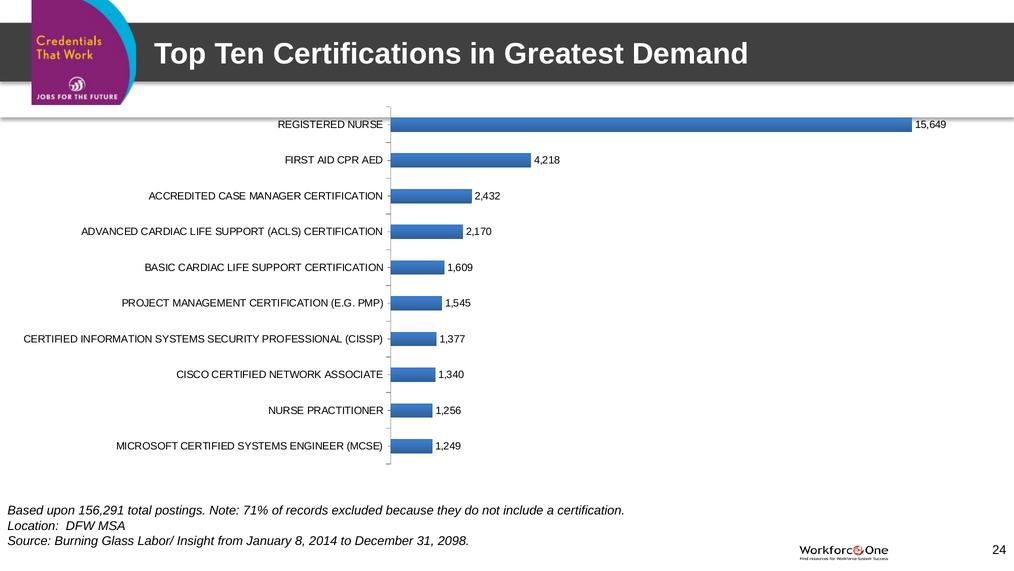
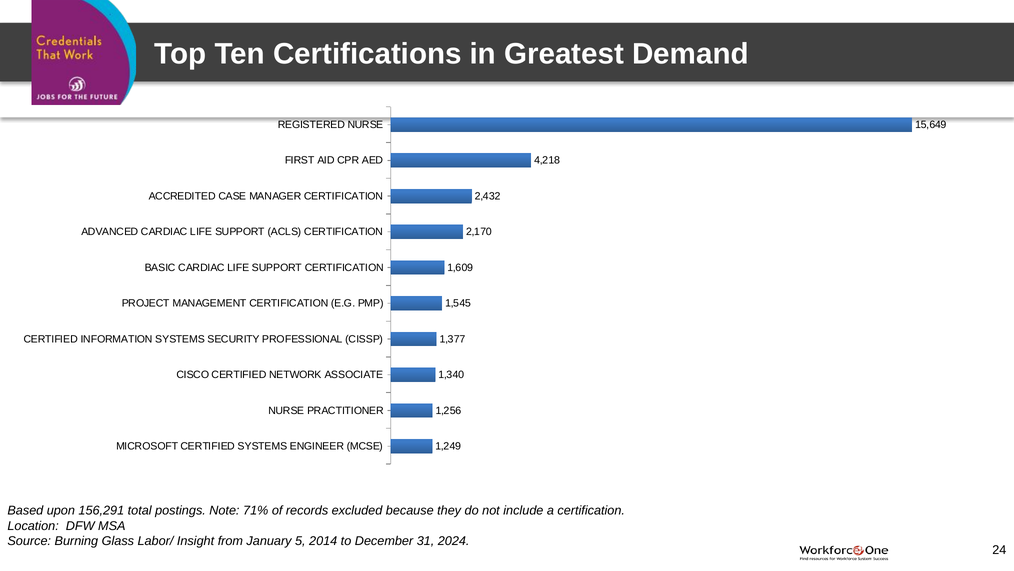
8: 8 -> 5 (300, 541)
2098: 2098 -> 2024 (454, 541)
